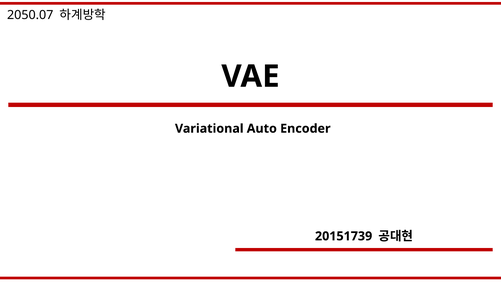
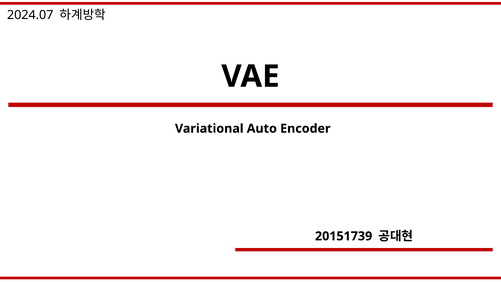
2050.07: 2050.07 -> 2024.07 (30, 15)
